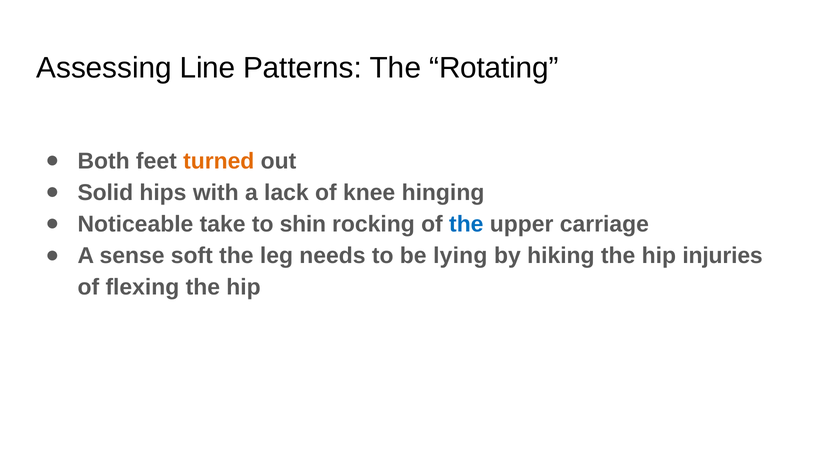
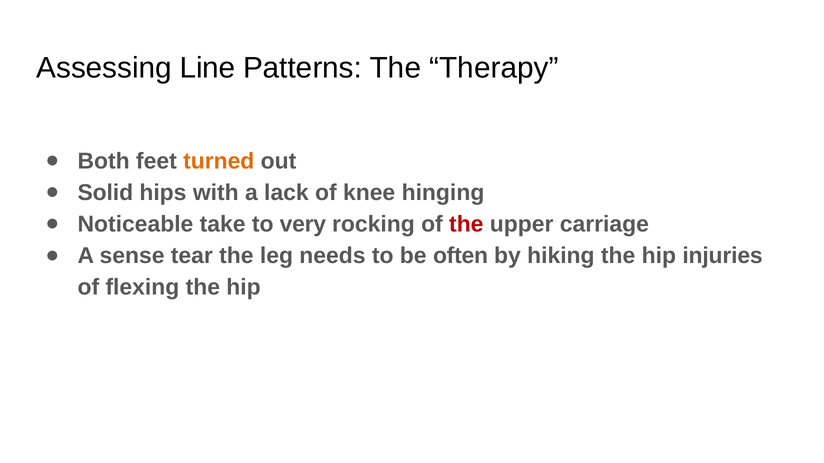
Rotating: Rotating -> Therapy (494, 68)
shin: shin -> very (303, 224)
the colour: blue -> red (466, 224)
soft: soft -> tear (192, 256)
lying: lying -> often (461, 256)
